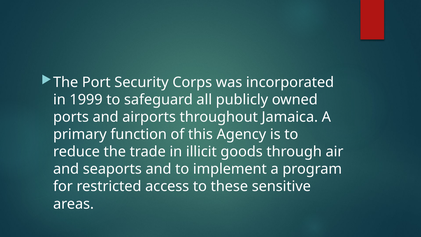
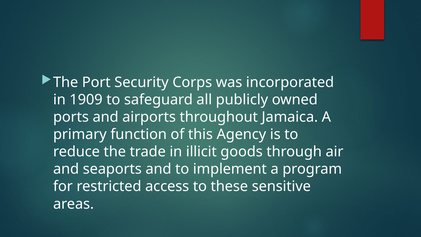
1999: 1999 -> 1909 (86, 100)
